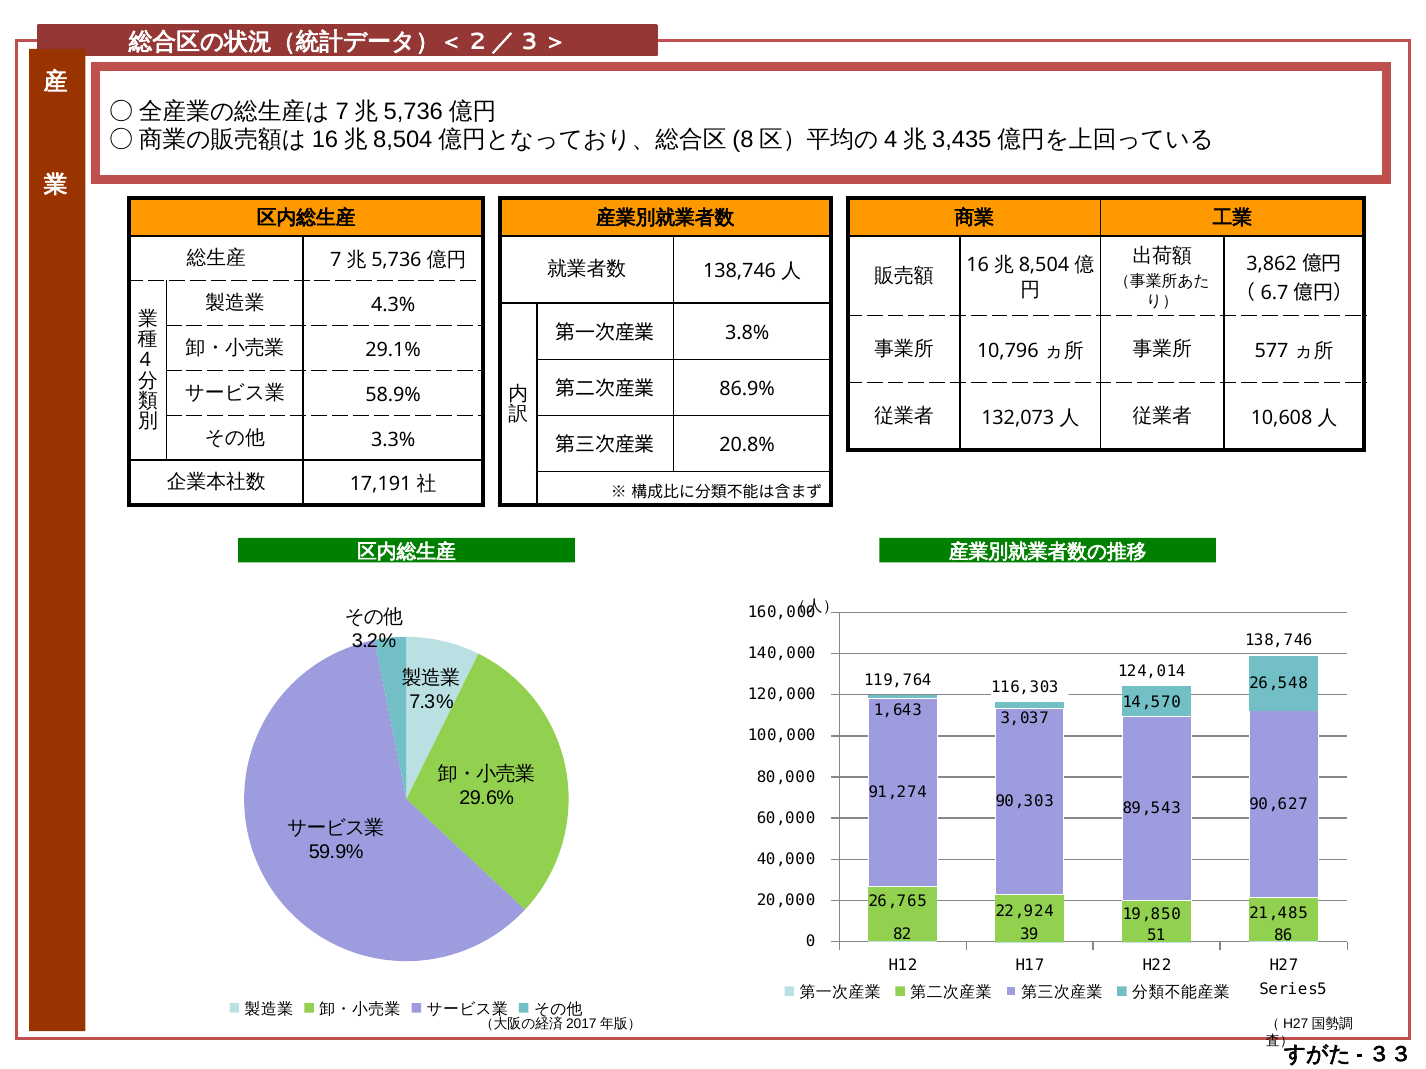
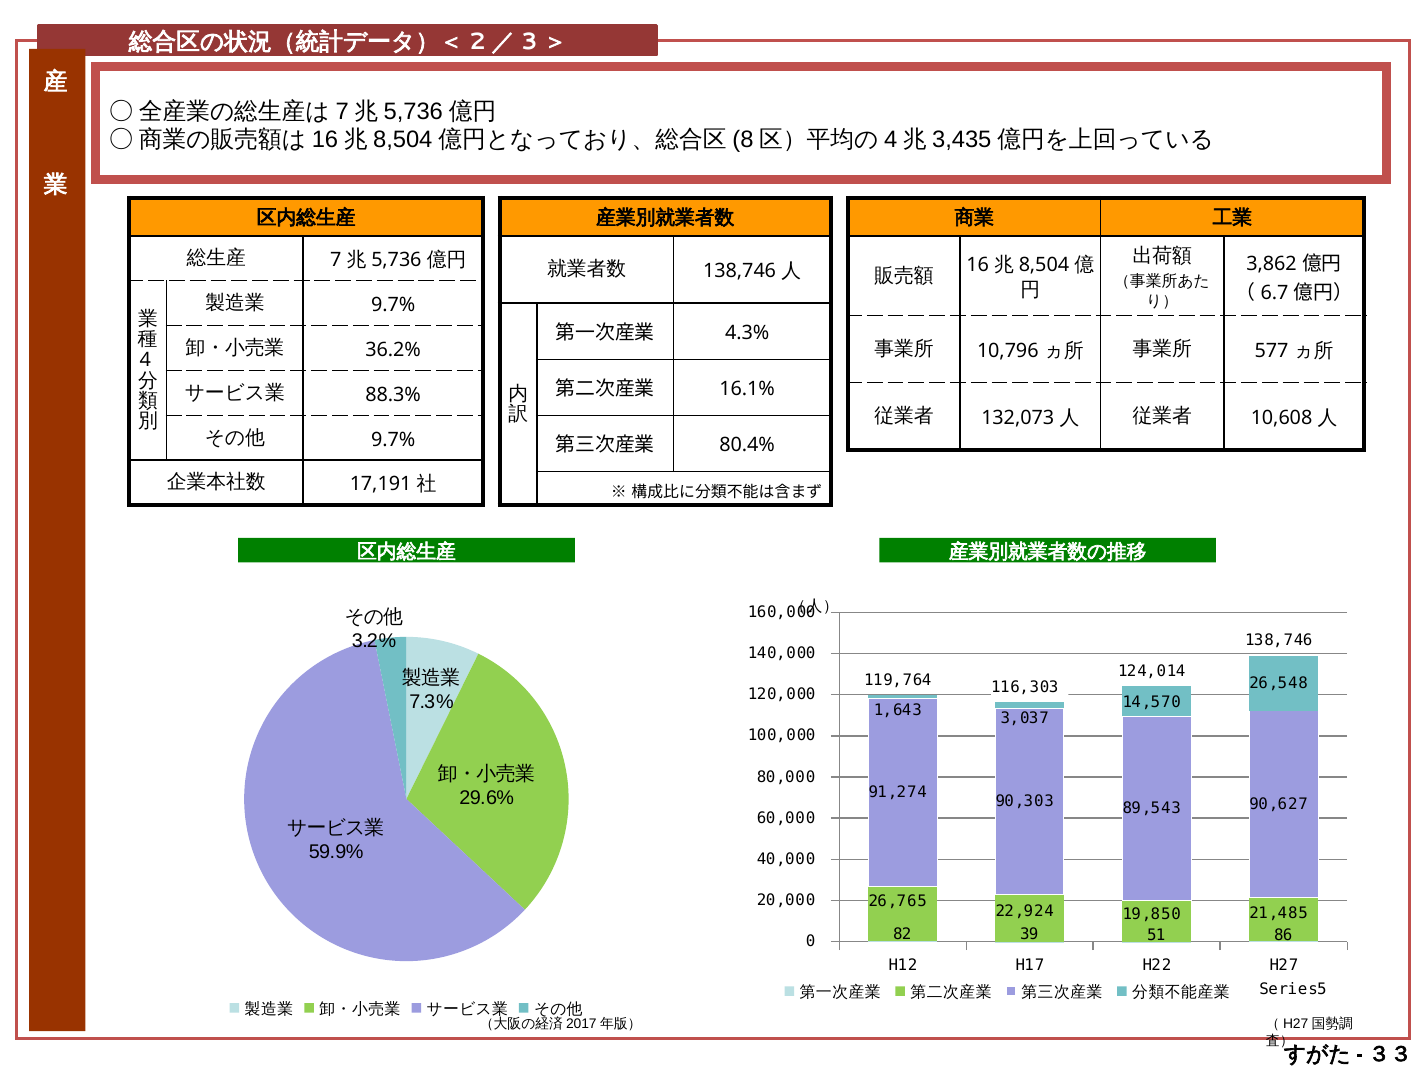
4.3%: 4.3% -> 9.7% (393, 305)
3.8%: 3.8% -> 4.3% (747, 333)
29.1%: 29.1% -> 36.2% (393, 350)
86.9%: 86.9% -> 16.1% (747, 389)
58.9%: 58.9% -> 88.3% (393, 395)
3.3%: 3.3% -> 9.7% (393, 440)
20.8%: 20.8% -> 80.4% (747, 446)
